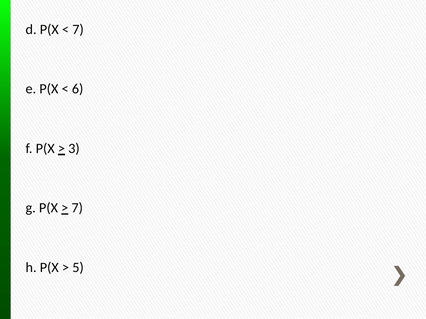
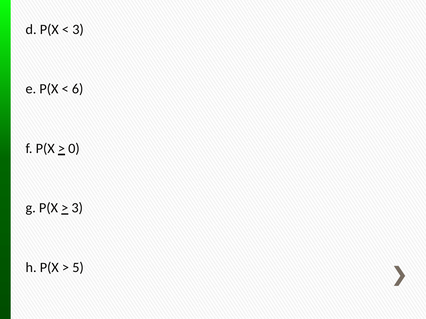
7: 7 -> 3 (78, 29)
3: 3 -> 0 (74, 149)
7: 7 -> 3 (77, 208)
